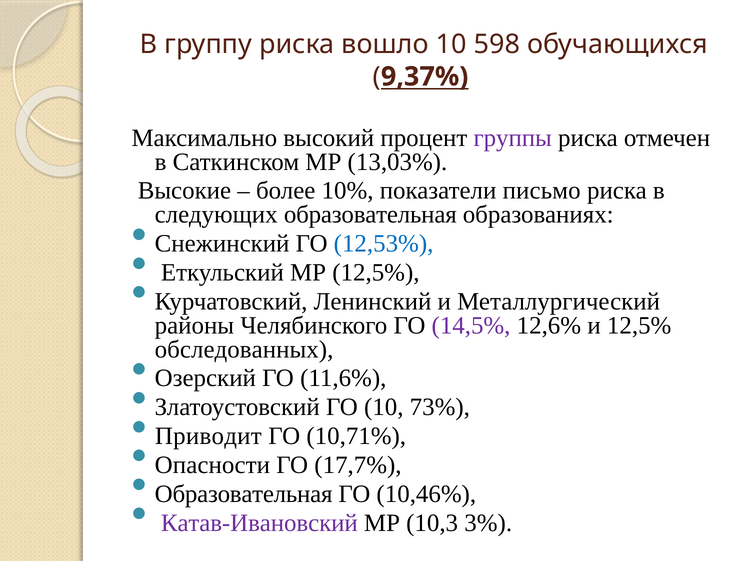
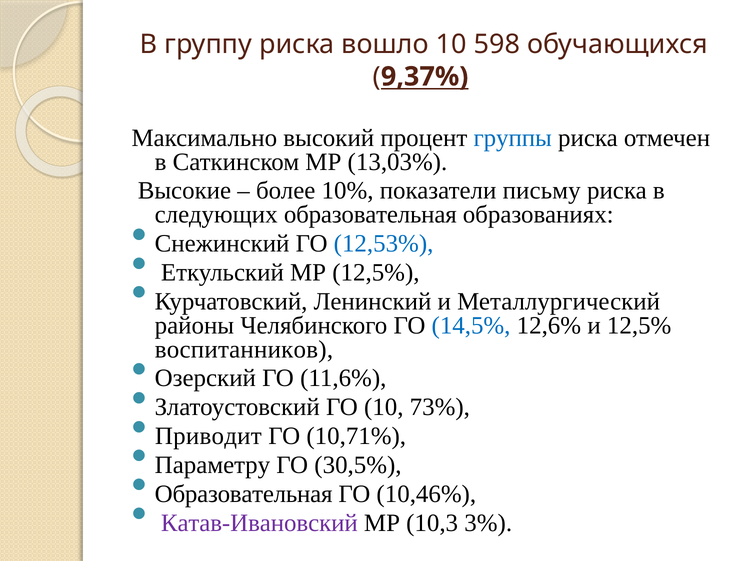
группы colour: purple -> blue (513, 138)
письмо: письмо -> письму (542, 191)
14,5% colour: purple -> blue (471, 325)
обследованных: обследованных -> воспитанников (244, 349)
Опасности: Опасности -> Параметру (212, 465)
17,7%: 17,7% -> 30,5% (358, 465)
